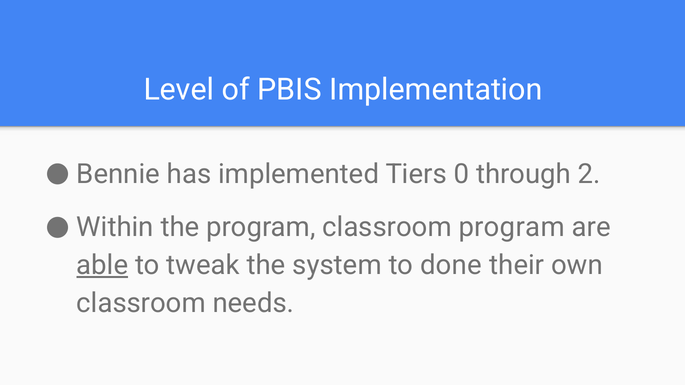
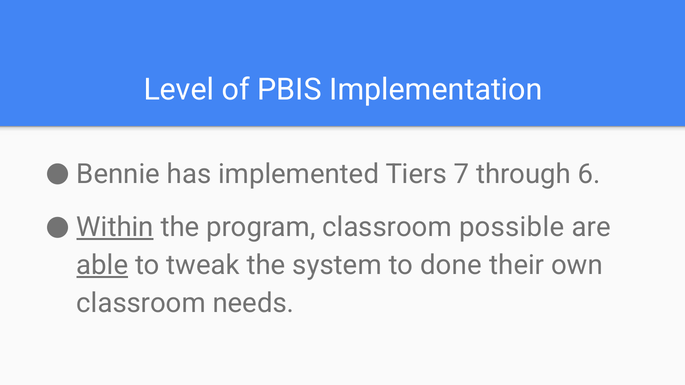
0: 0 -> 7 (461, 174)
2: 2 -> 6 (589, 174)
Within underline: none -> present (115, 227)
classroom program: program -> possible (512, 227)
